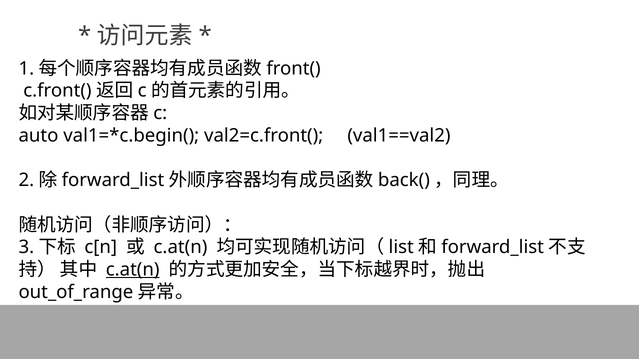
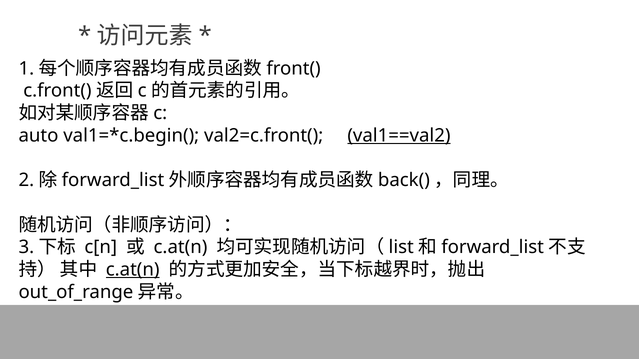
val1==val2 underline: none -> present (399, 136)
